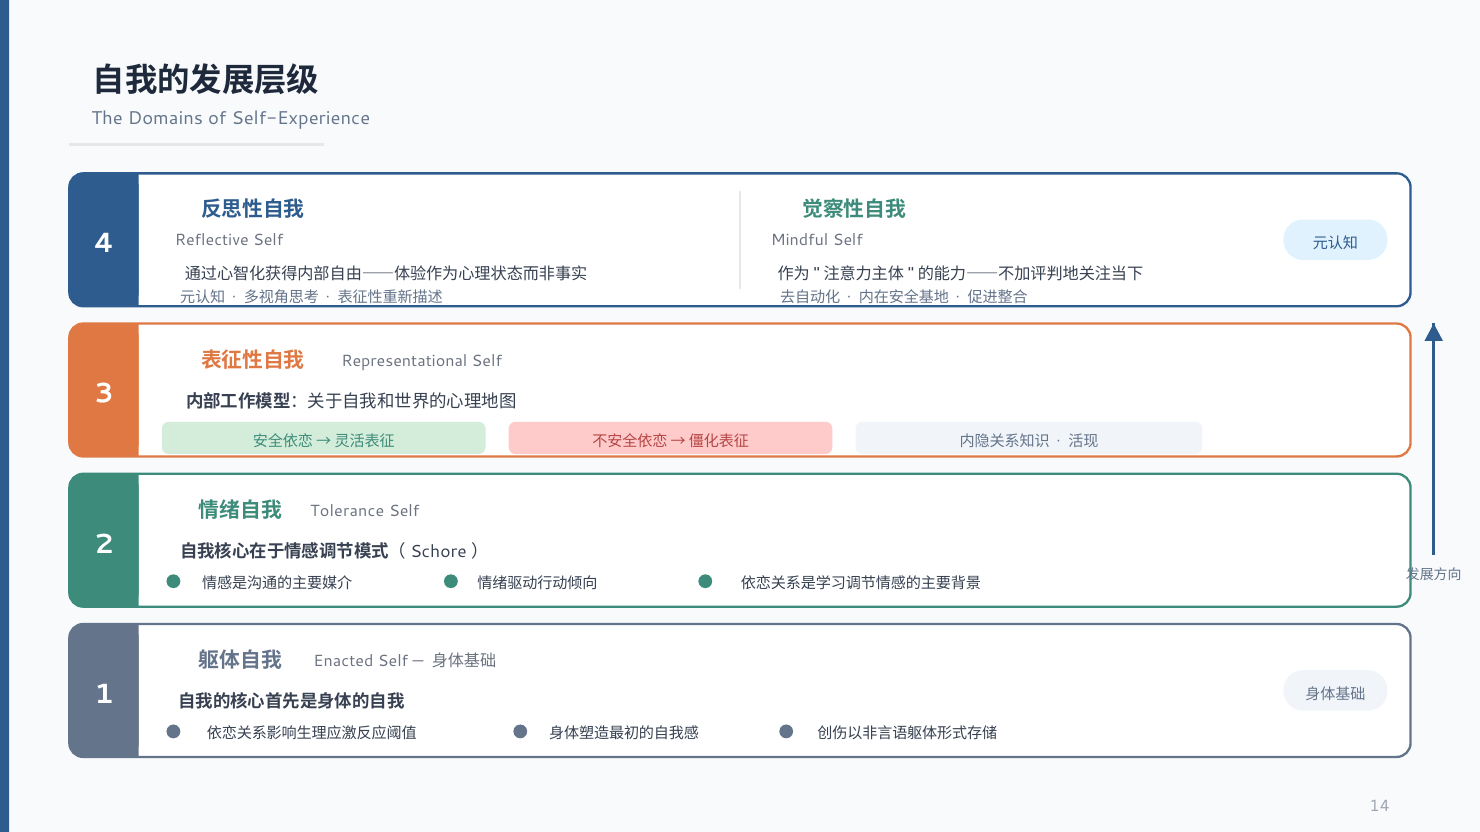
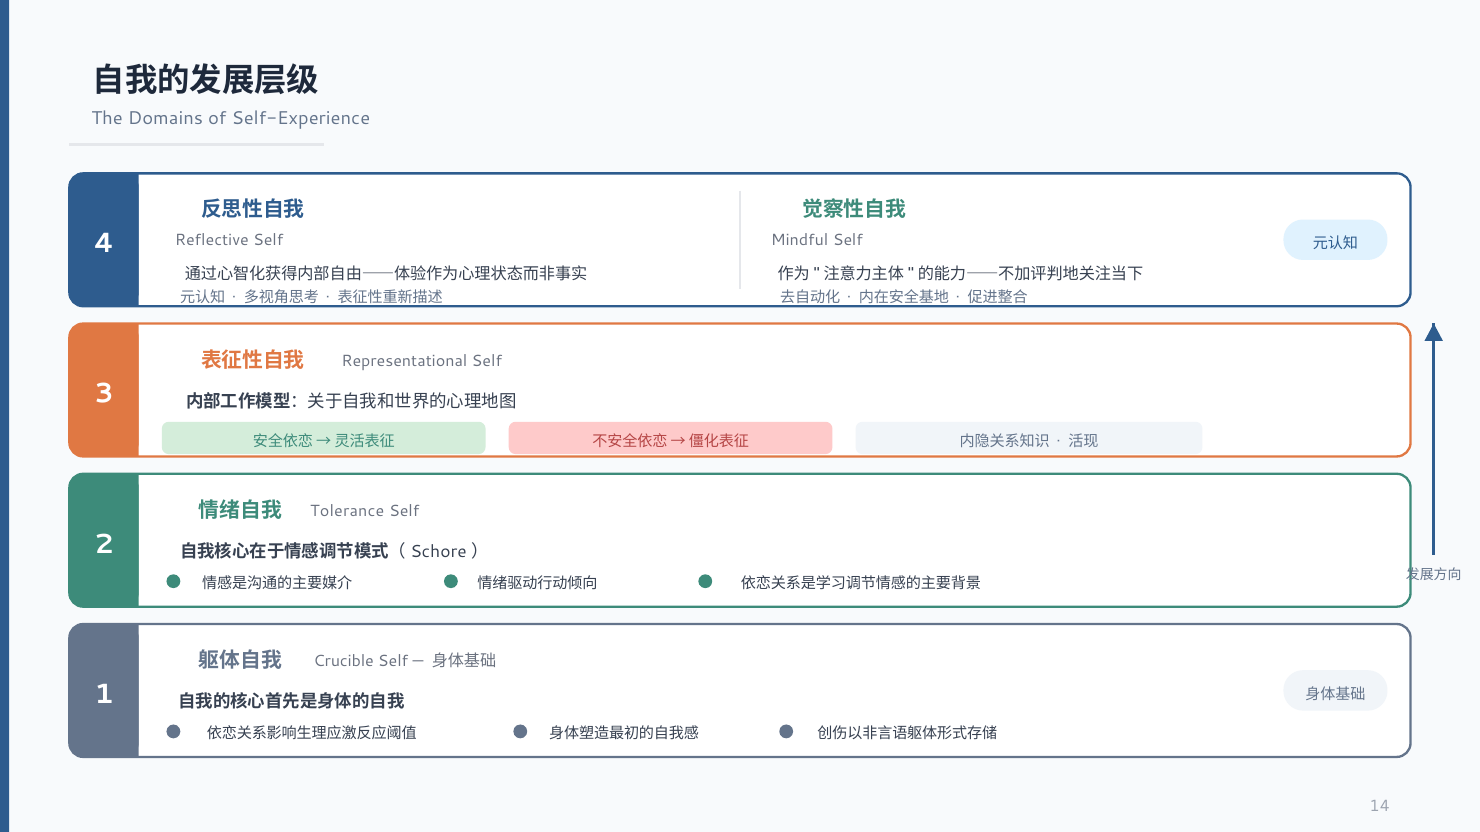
Enacted: Enacted -> Crucible (344, 662)
